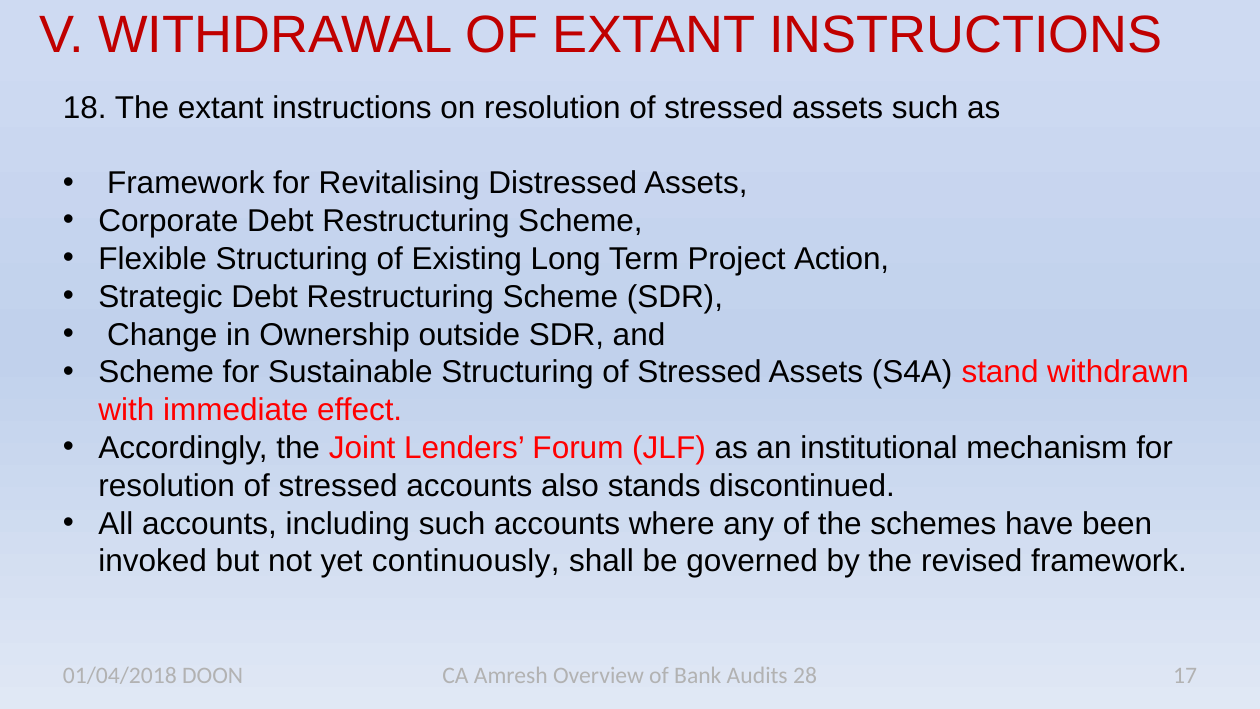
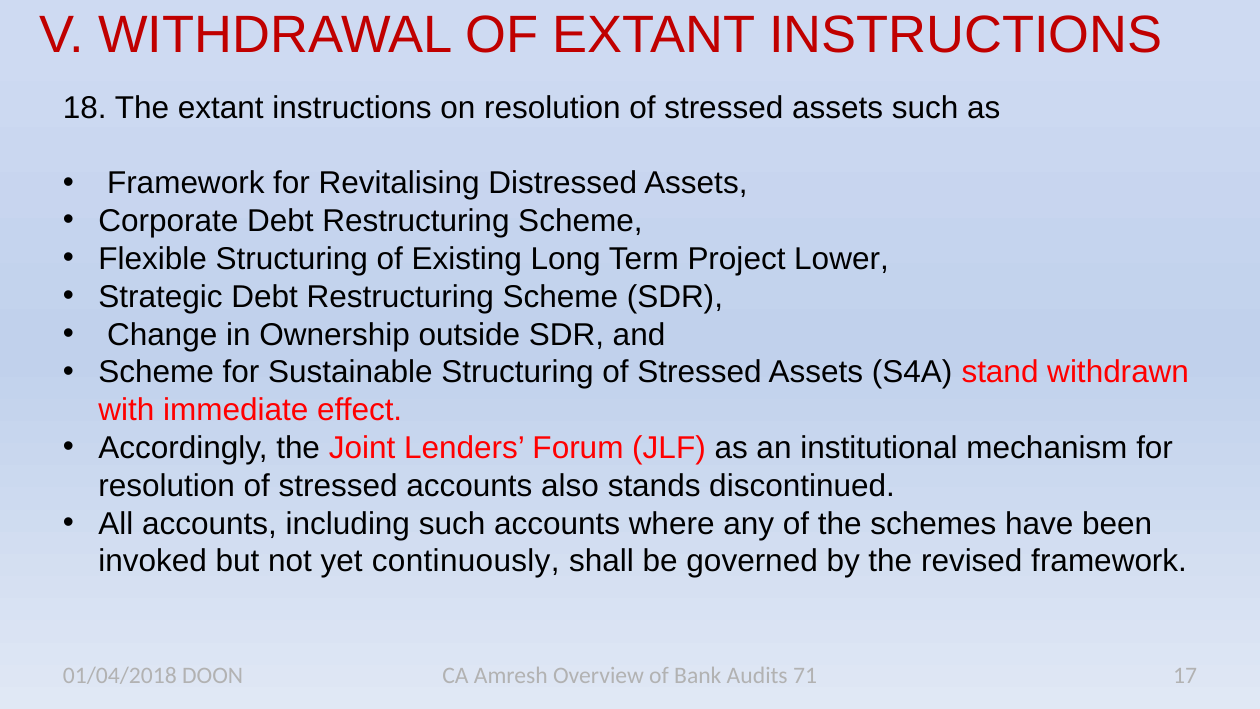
Action: Action -> Lower (841, 259)
28: 28 -> 71 (805, 675)
